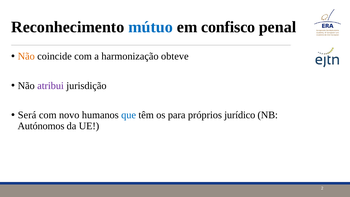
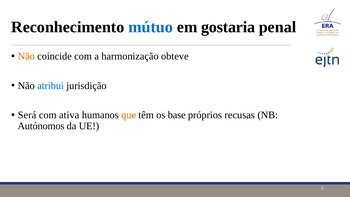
confisco: confisco -> gostaria (228, 27)
atribui colour: purple -> blue (51, 86)
novo: novo -> ativa (69, 115)
que colour: blue -> orange (129, 115)
para: para -> base (177, 115)
jurídico: jurídico -> recusas (240, 115)
